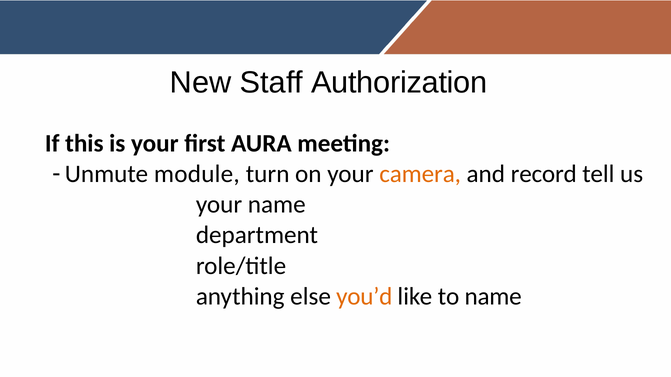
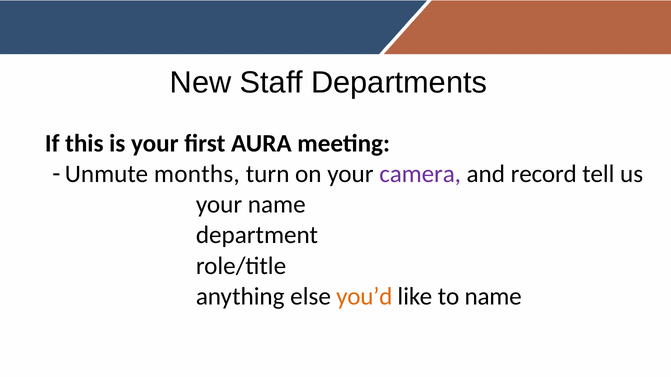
Authorization: Authorization -> Departments (399, 83)
module: module -> months (197, 174)
camera colour: orange -> purple (420, 174)
